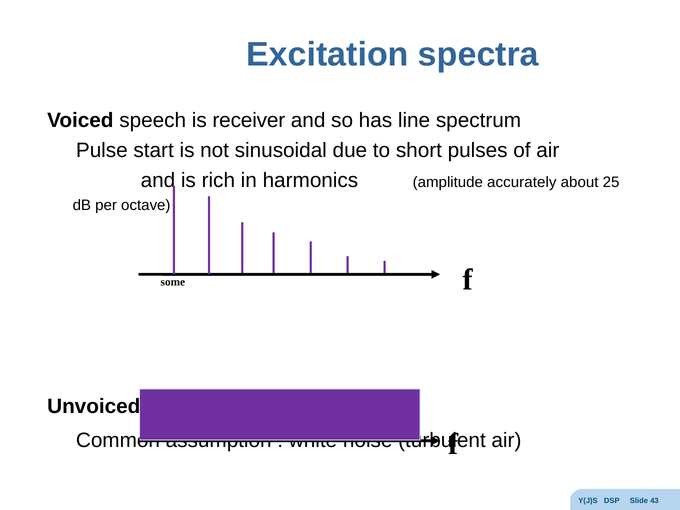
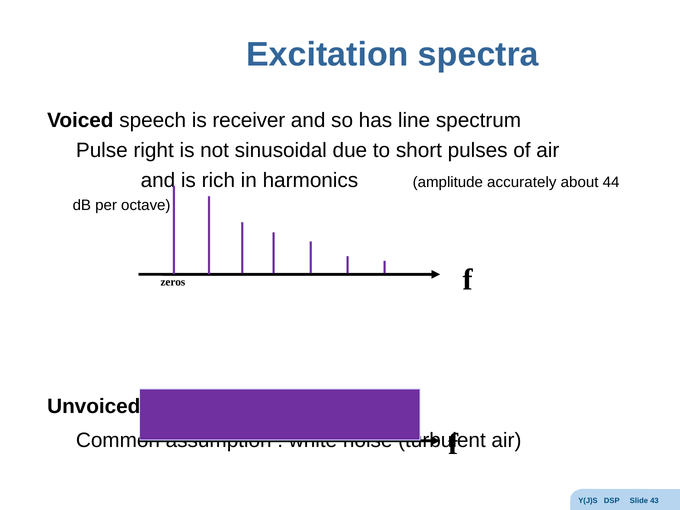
start: start -> right (154, 150)
25: 25 -> 44 (611, 182)
some: some -> zeros (173, 282)
